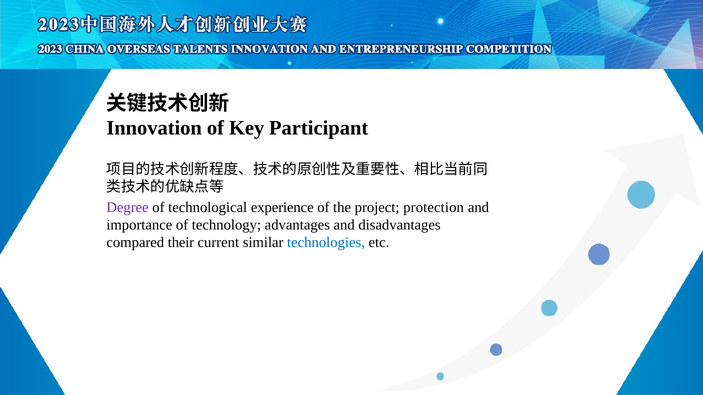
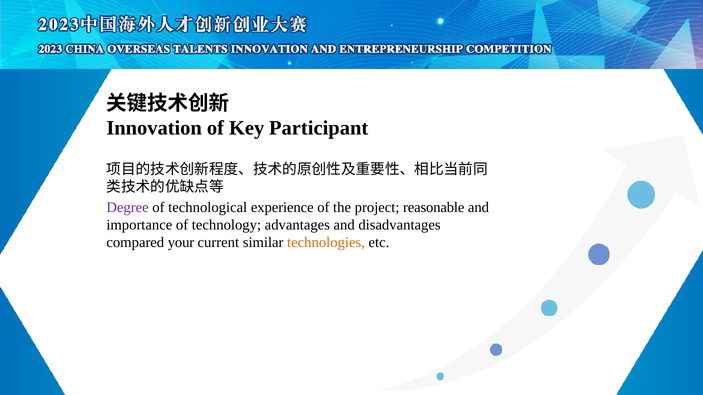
protection: protection -> reasonable (434, 208)
their: their -> your (181, 243)
technologies colour: blue -> orange (326, 243)
